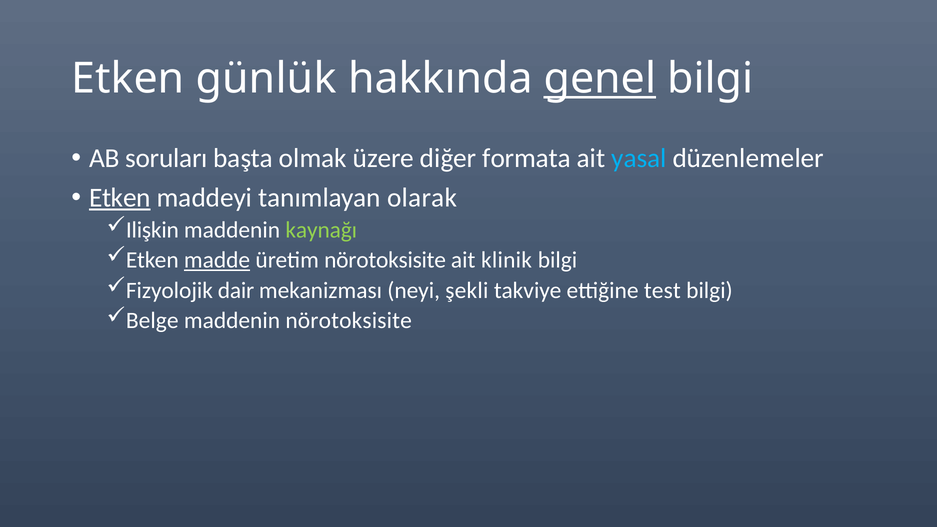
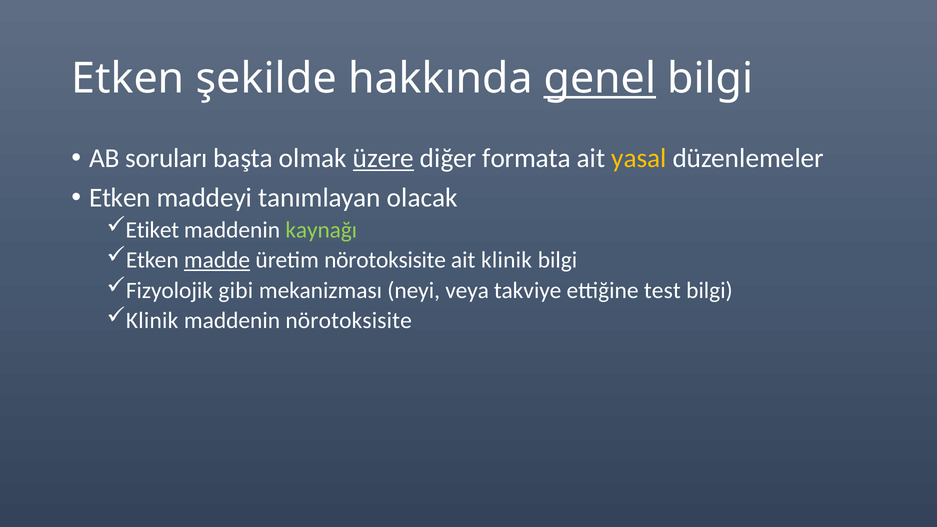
günlük: günlük -> şekilde (266, 79)
üzere underline: none -> present (383, 158)
yasal colour: light blue -> yellow (639, 158)
Etken underline: present -> none (120, 198)
olarak: olarak -> olacak (422, 198)
Ilişkin: Ilişkin -> Etiket (152, 230)
dair: dair -> gibi (236, 290)
şekli: şekli -> veya (467, 290)
Belge: Belge -> Klinik (152, 320)
